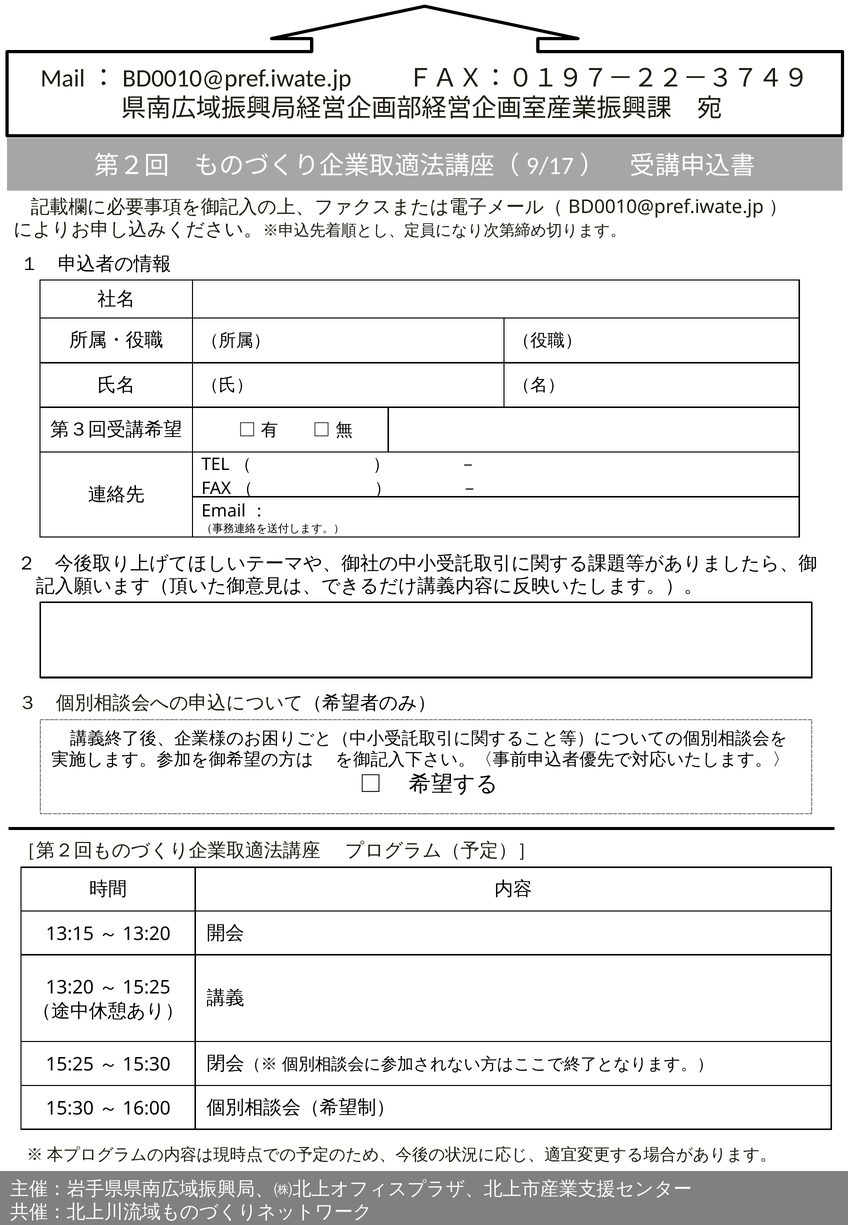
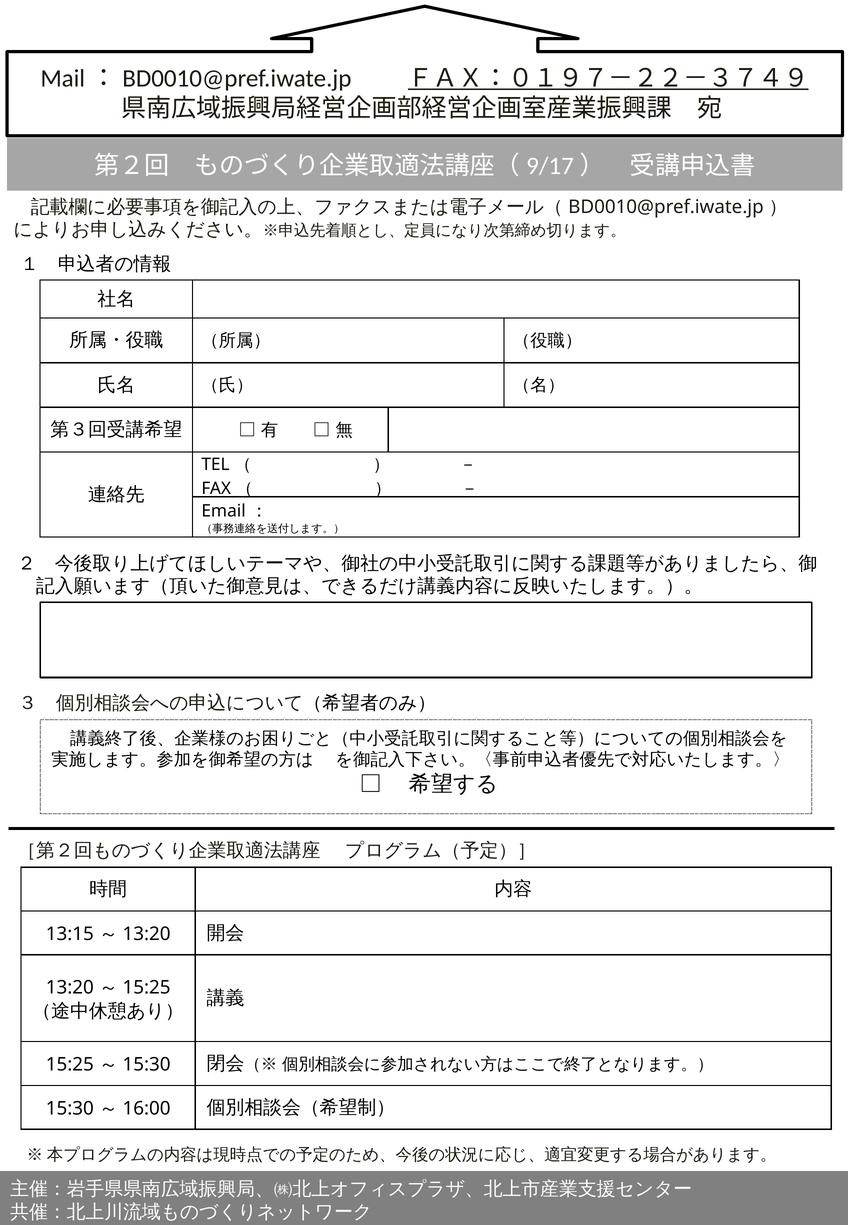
ＦＡＸ：０１９７－２２－３７４９ underline: none -> present (608, 78)
